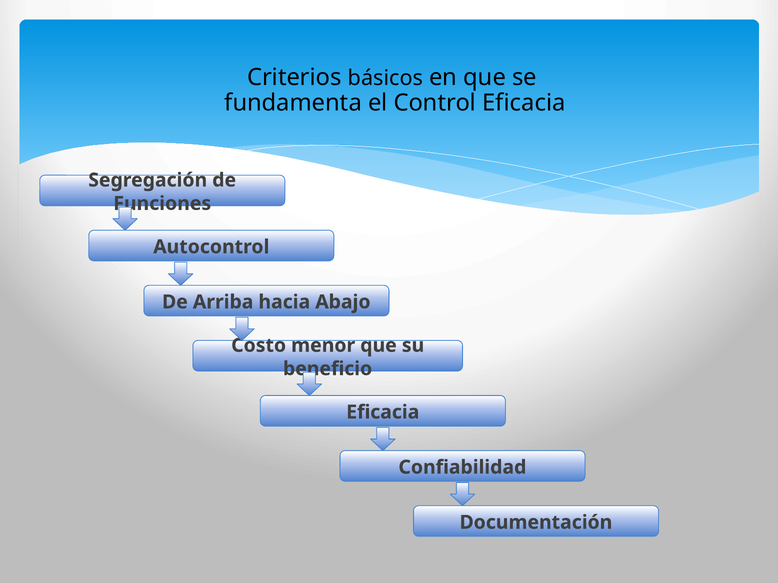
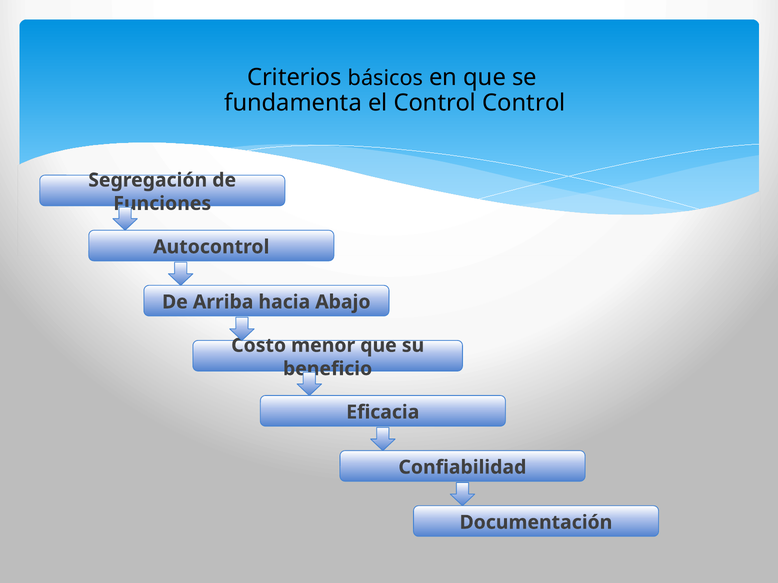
Control Eficacia: Eficacia -> Control (524, 103)
